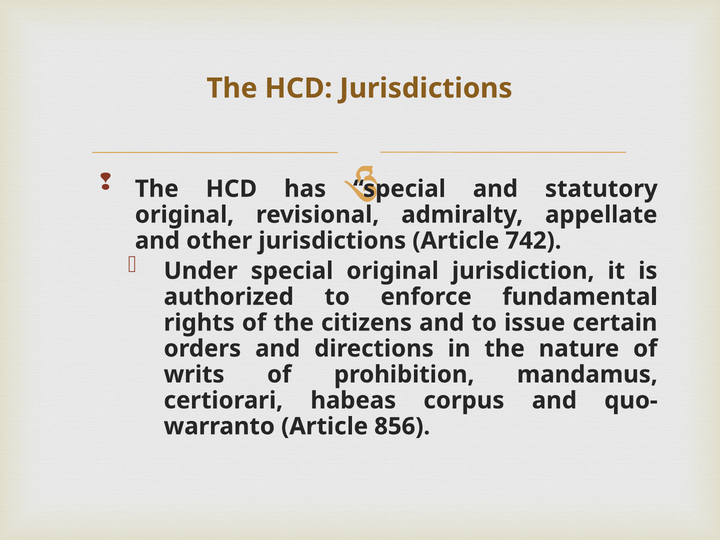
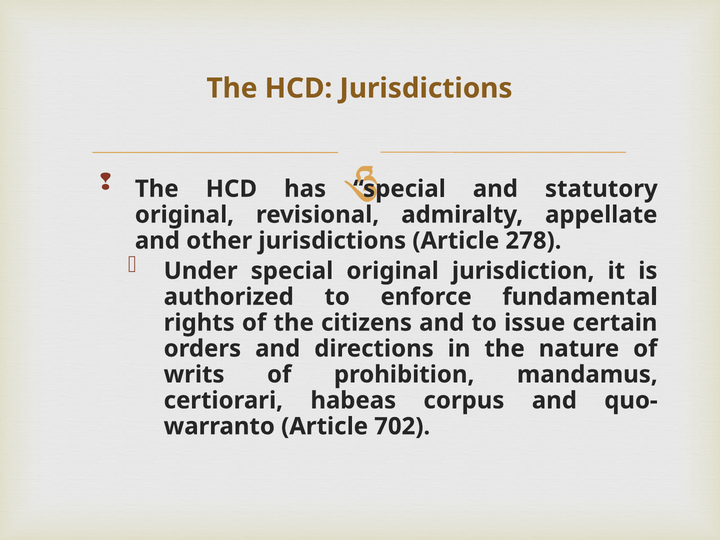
742: 742 -> 278 (533, 241)
856: 856 -> 702 (402, 426)
